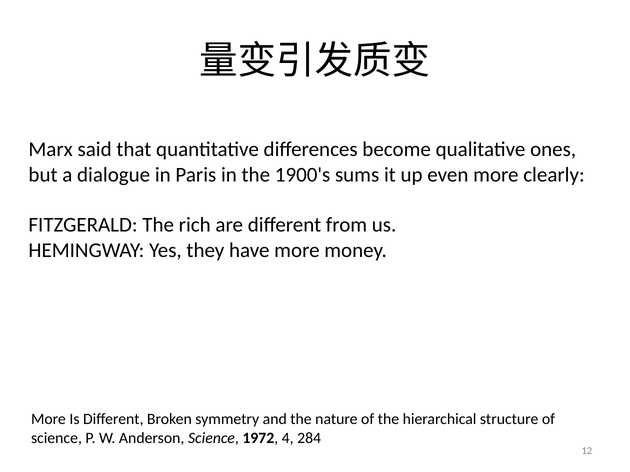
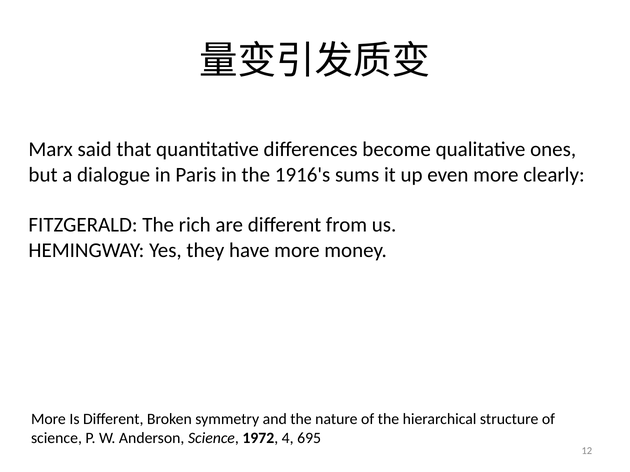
1900's: 1900's -> 1916's (303, 175)
284: 284 -> 695 (309, 438)
